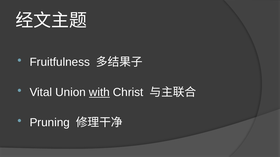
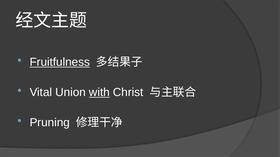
Fruitfulness underline: none -> present (60, 62)
